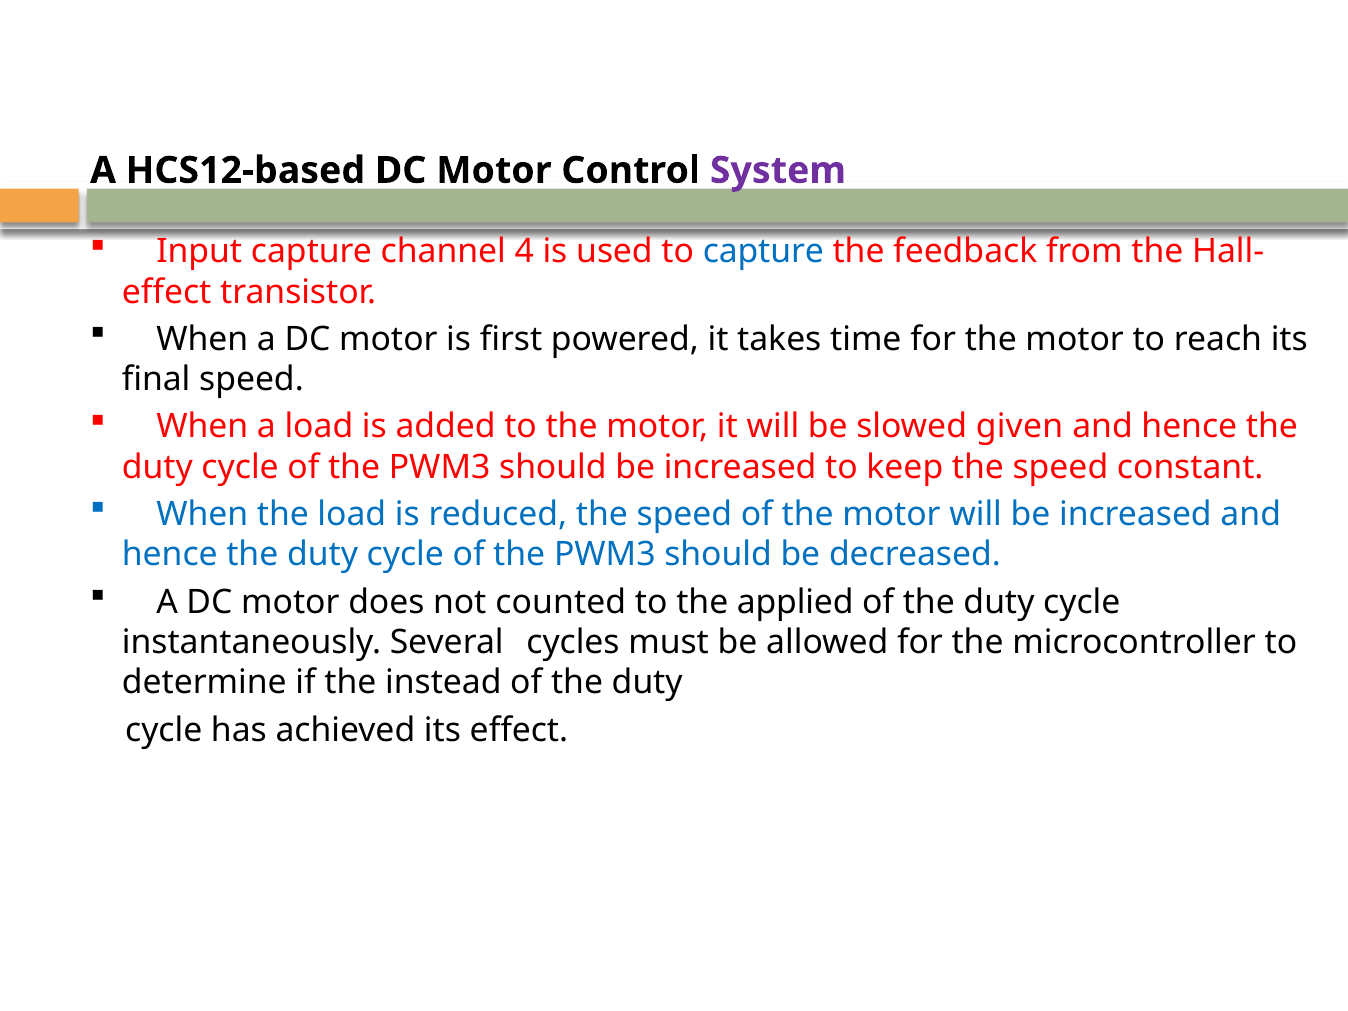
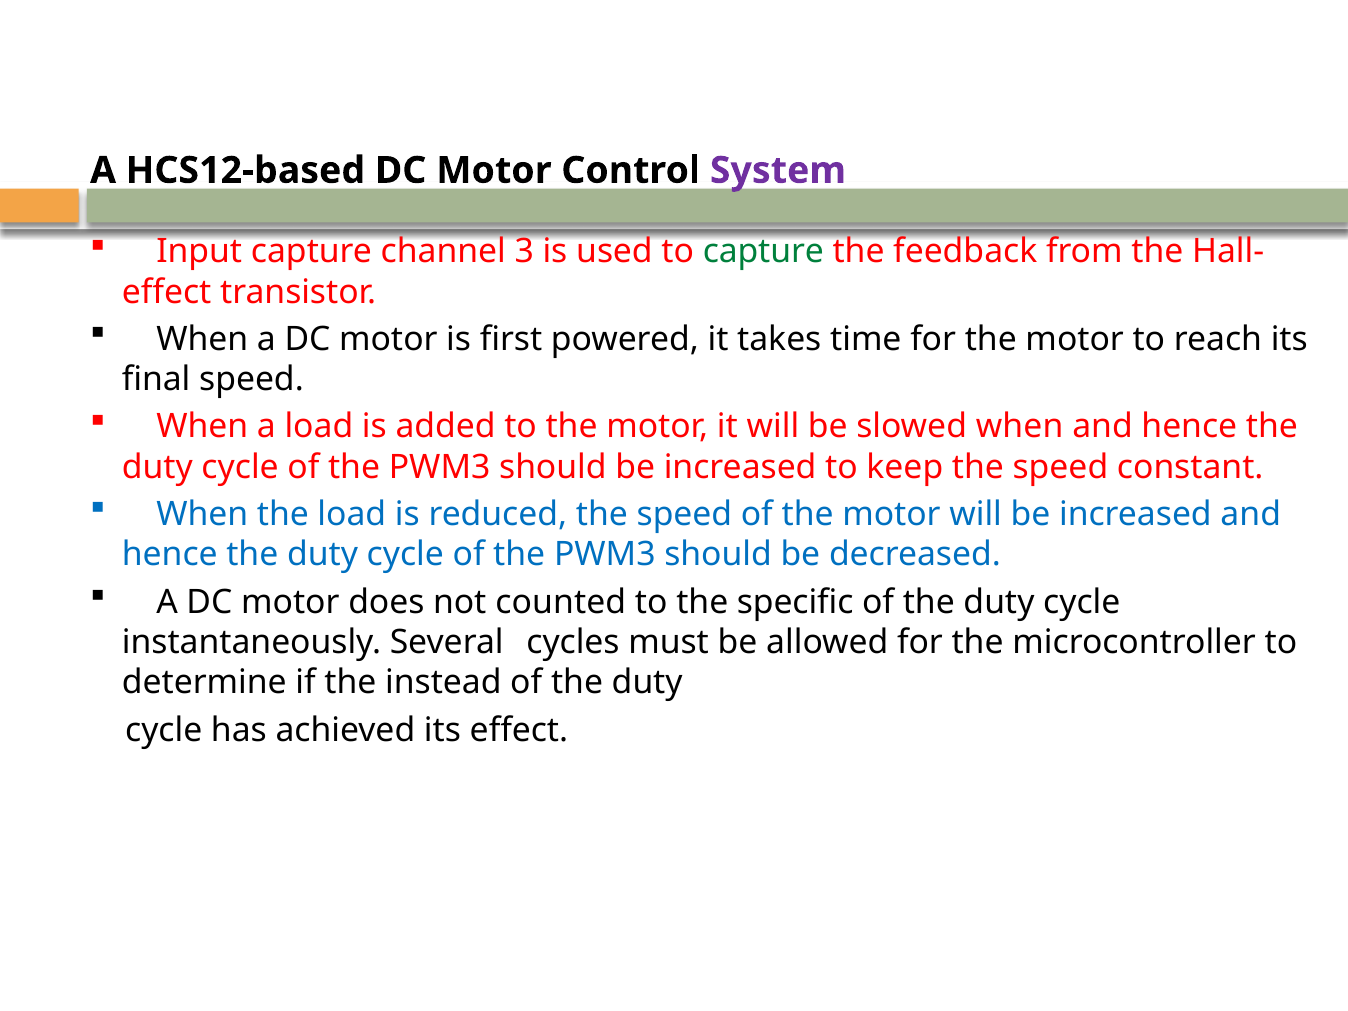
4: 4 -> 3 (524, 251)
capture colour: blue -> green (763, 251)
slowed given: given -> when (1020, 427)
applied: applied -> specific (795, 602)
